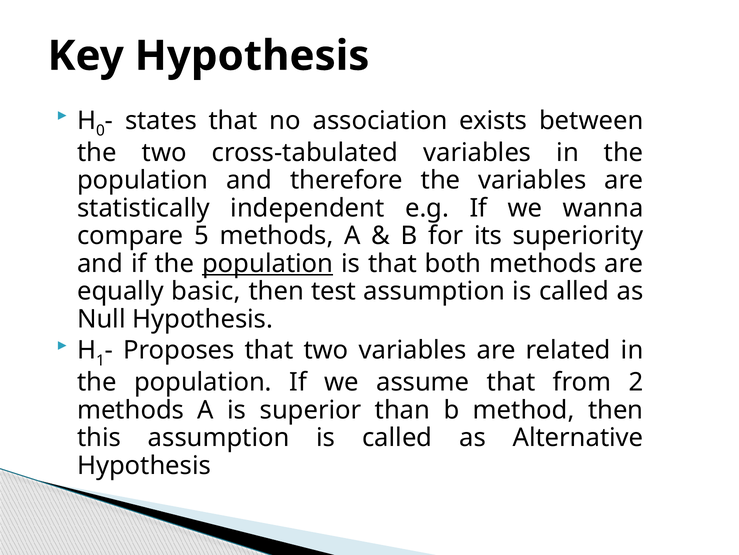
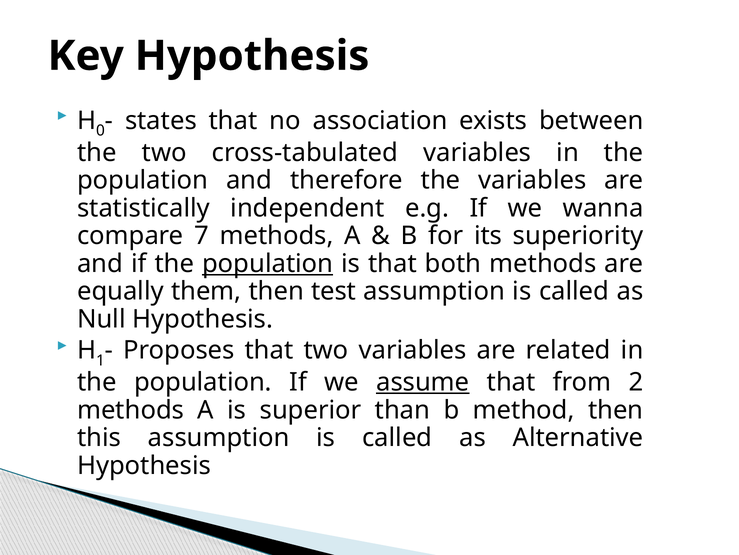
5: 5 -> 7 (202, 236)
basic: basic -> them (206, 291)
assume underline: none -> present (423, 382)
